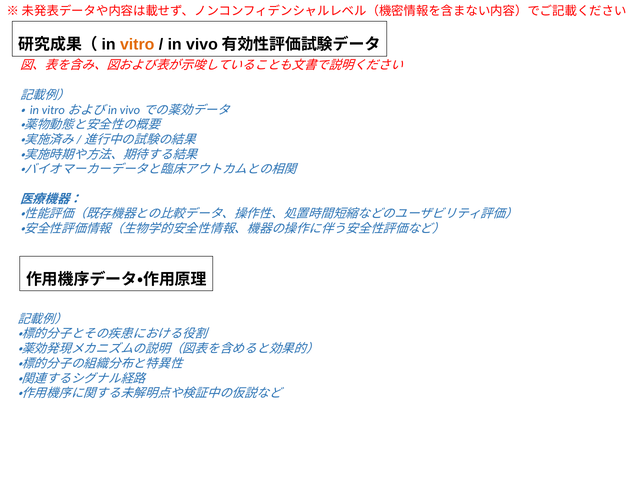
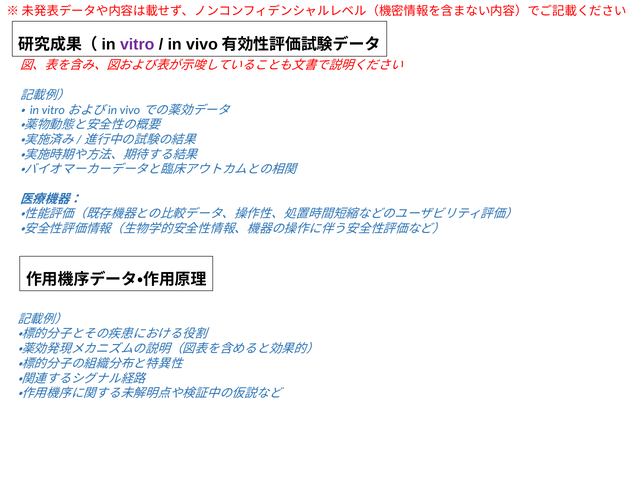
vitro colour: orange -> purple (137, 45)
